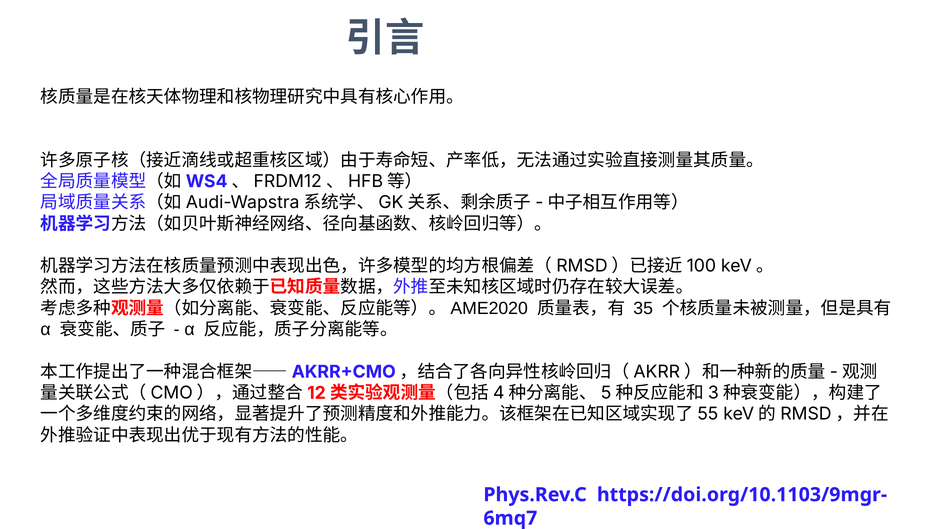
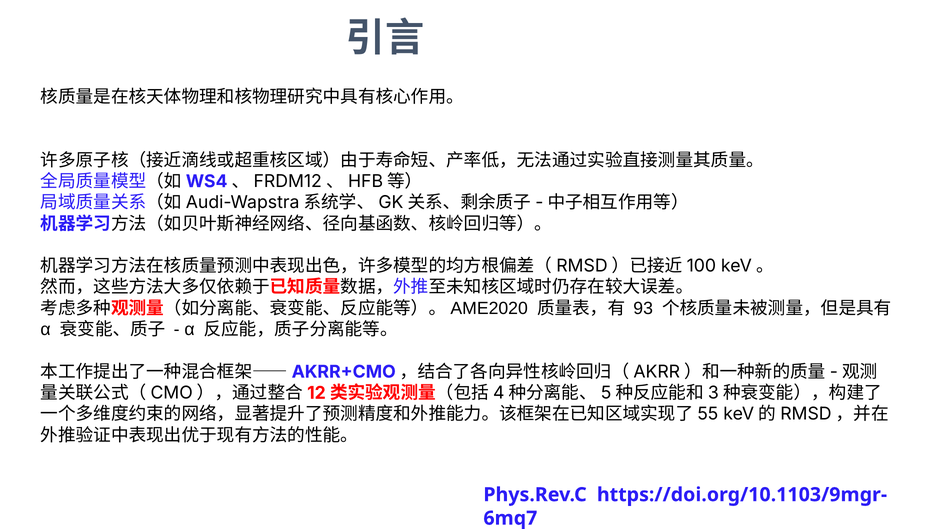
35: 35 -> 93 (643, 309)
